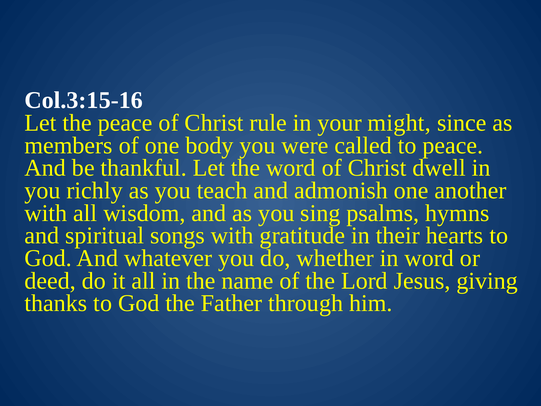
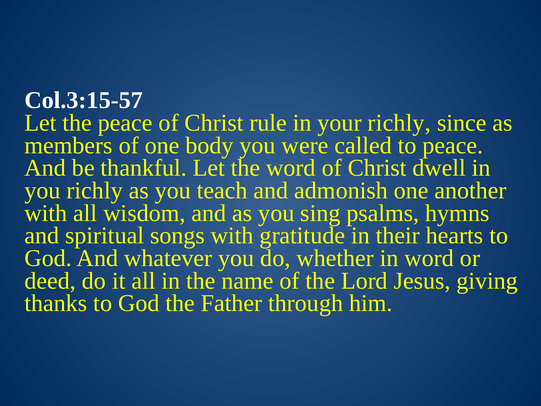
Col.3:15-16: Col.3:15-16 -> Col.3:15-57 (84, 100)
your might: might -> richly (399, 123)
